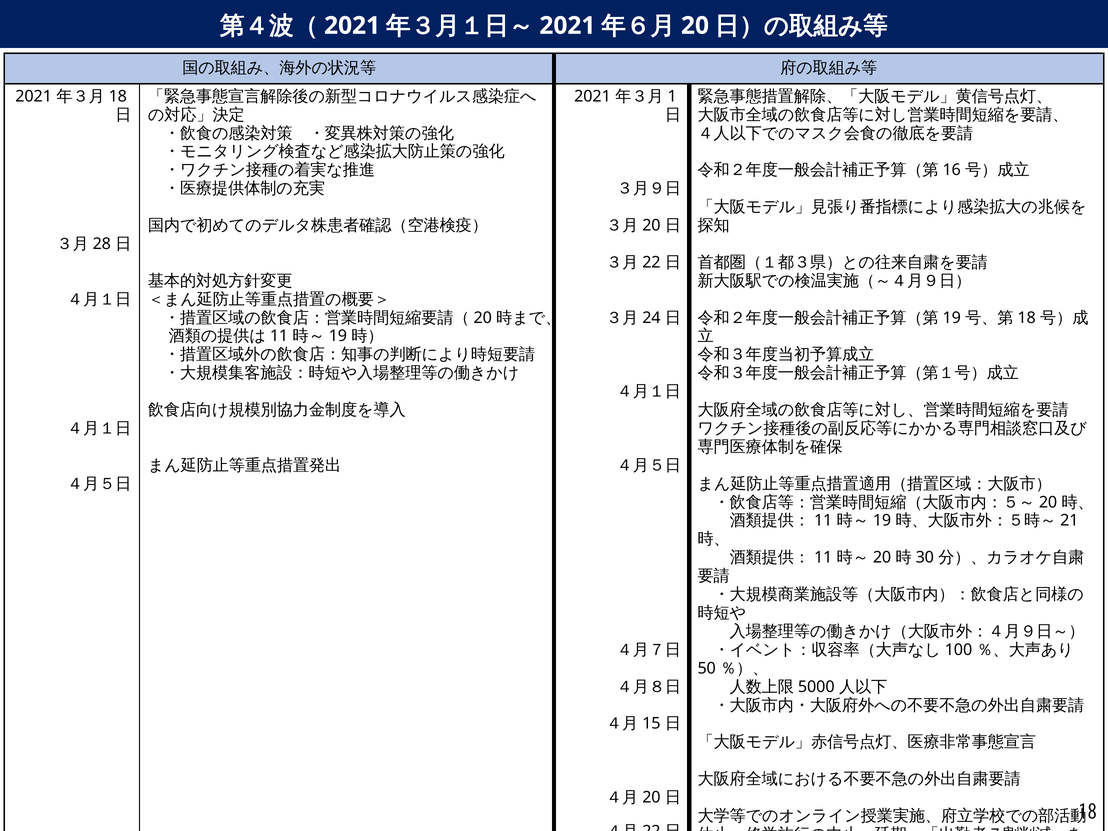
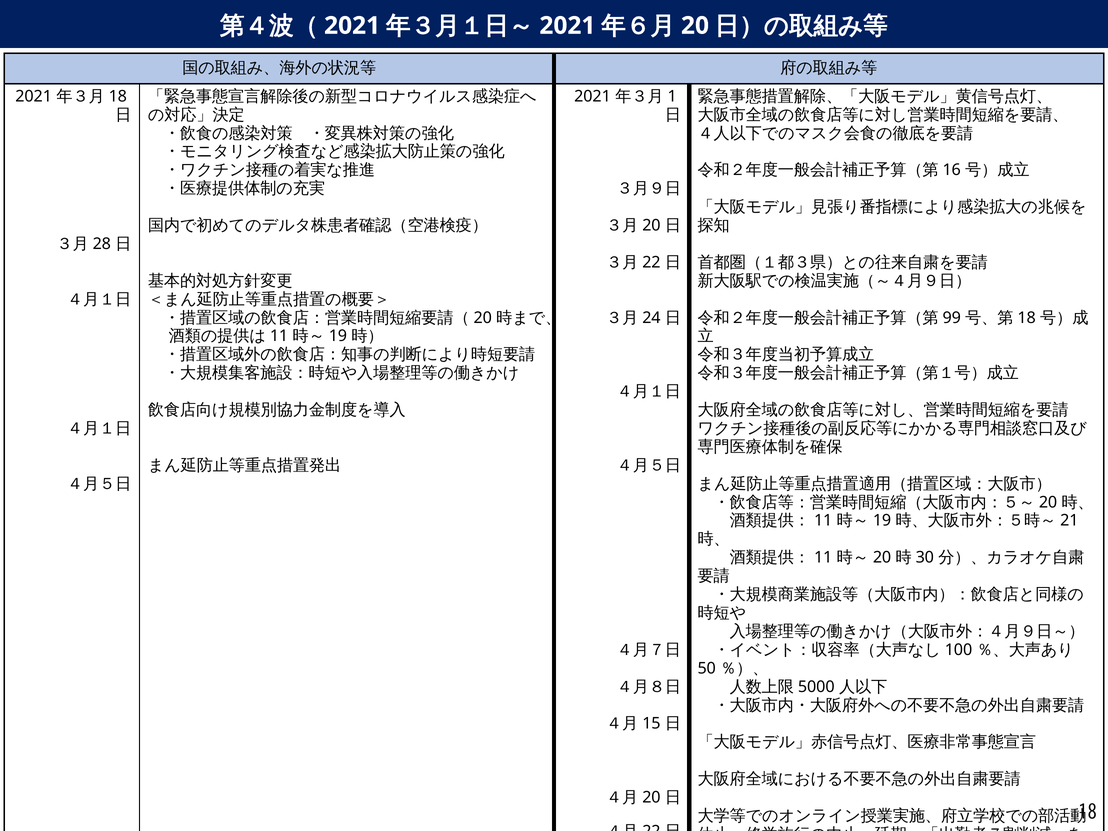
19: 19 -> 99 (952, 318)
